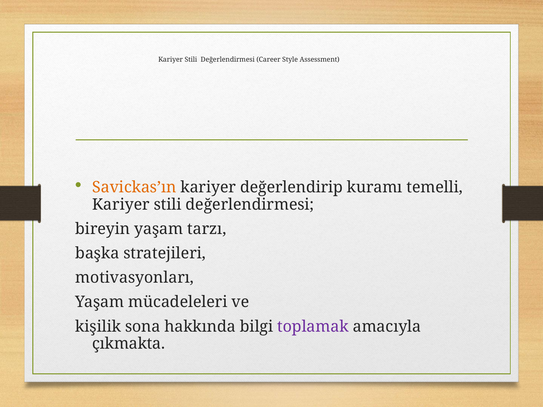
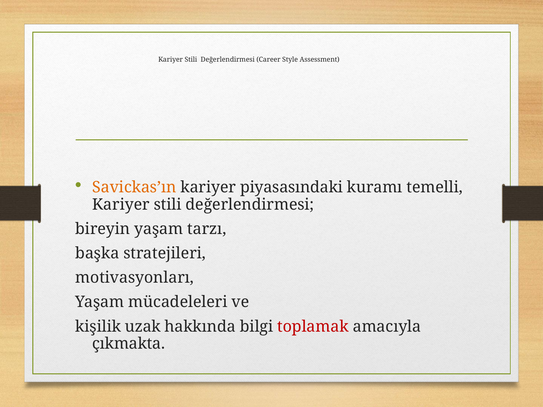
değerlendirip: değerlendirip -> piyasasındaki (292, 188)
sona: sona -> uzak (143, 327)
toplamak colour: purple -> red (313, 327)
